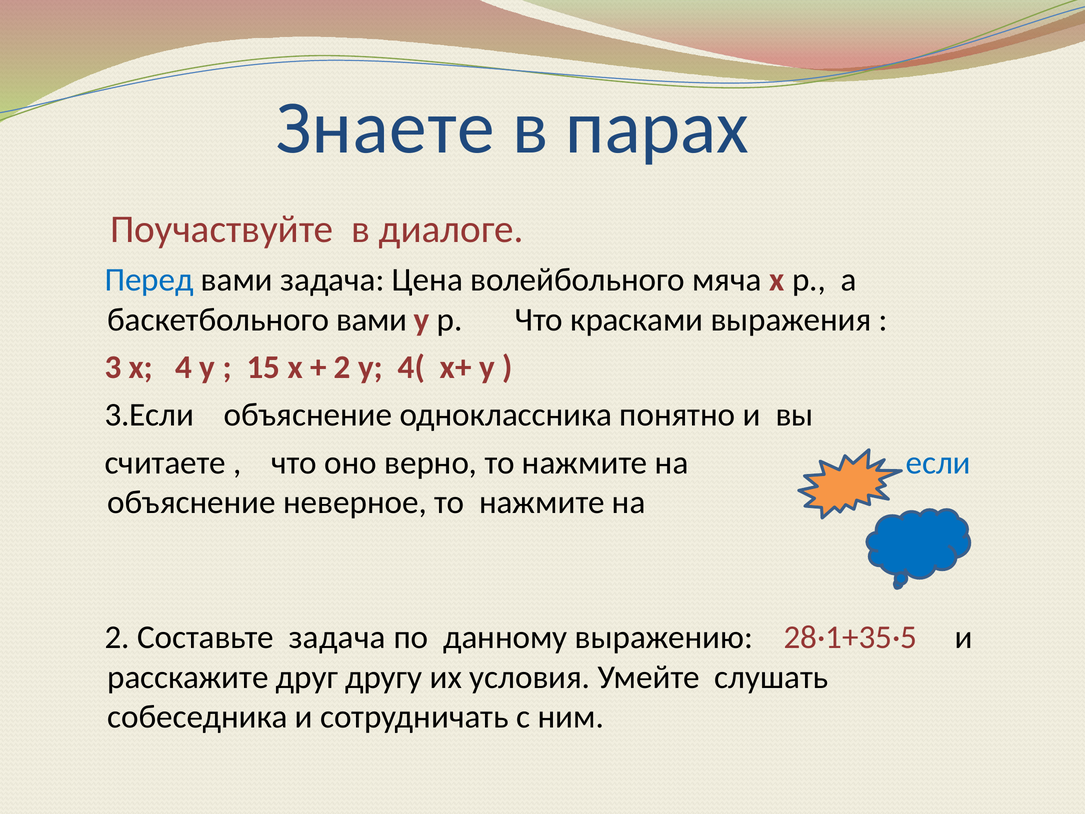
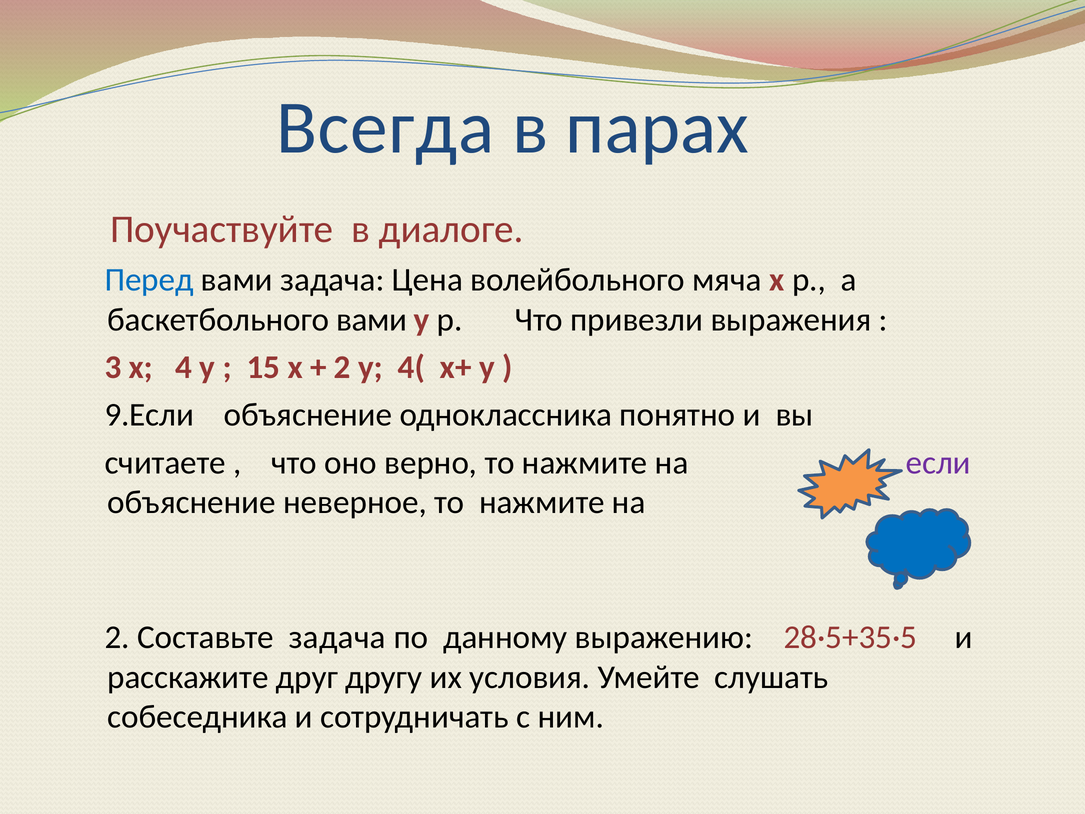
Знаете: Знаете -> Всегда (385, 128)
красками: красками -> привезли (637, 320)
3.Если: 3.Если -> 9.Если (149, 415)
если colour: blue -> purple (938, 462)
28·1+35·5: 28·1+35·5 -> 28·5+35·5 (850, 637)
